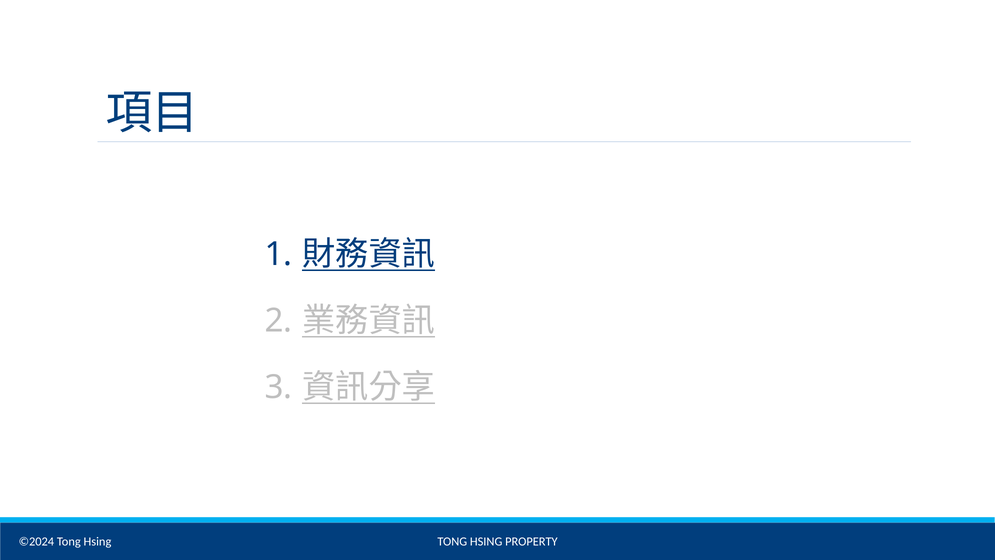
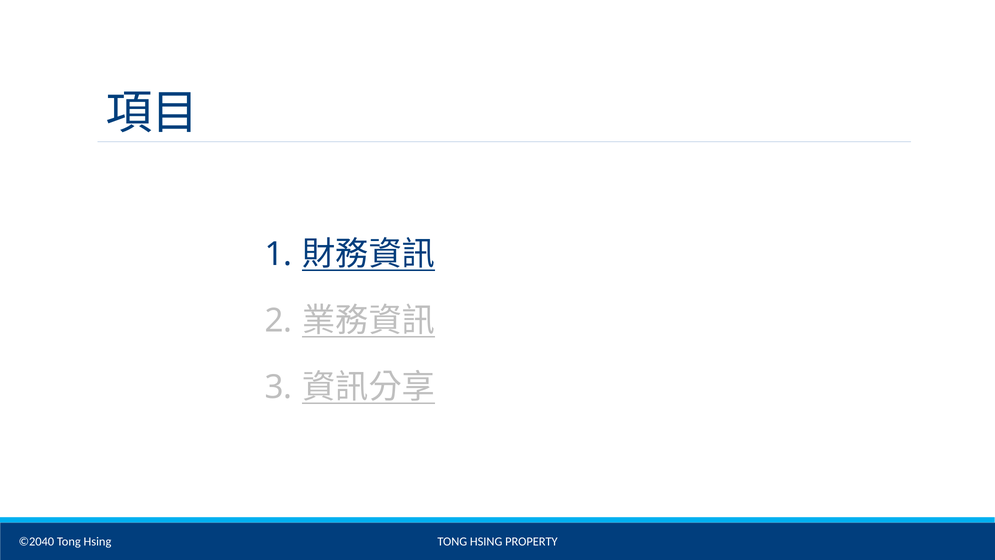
©2024: ©2024 -> ©2040 (36, 541)
